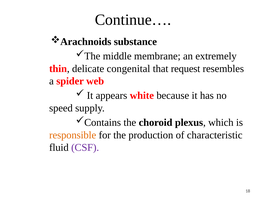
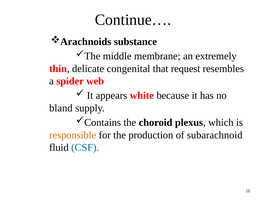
speed: speed -> bland (61, 108)
characteristic: characteristic -> subarachnoid (215, 135)
CSF colour: purple -> blue (85, 147)
